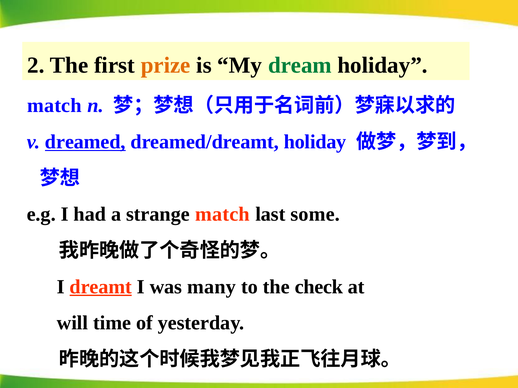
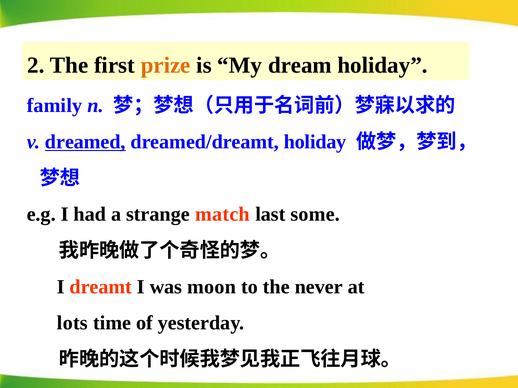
dream colour: green -> black (300, 65)
match: match -> family (54, 106)
dreamt underline: present -> none (101, 287)
many: many -> moon (212, 287)
check: check -> never (319, 287)
will: will -> lots (72, 323)
